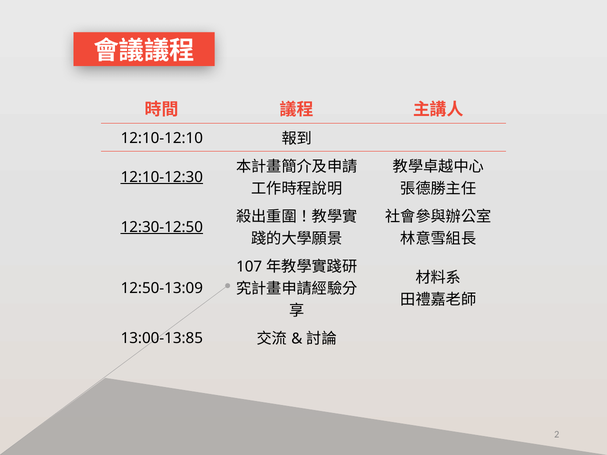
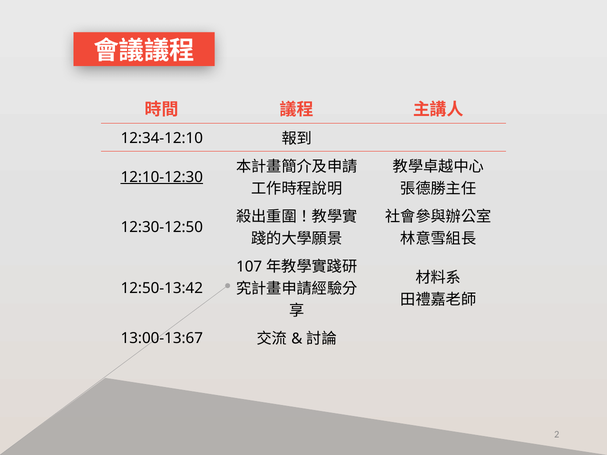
12:10-12:10: 12:10-12:10 -> 12:34-12:10 (162, 138)
12:30-12:50 underline: present -> none (162, 227)
12:50-13:09: 12:50-13:09 -> 12:50-13:42 (162, 288)
13:00-13:85: 13:00-13:85 -> 13:00-13:67 (162, 338)
